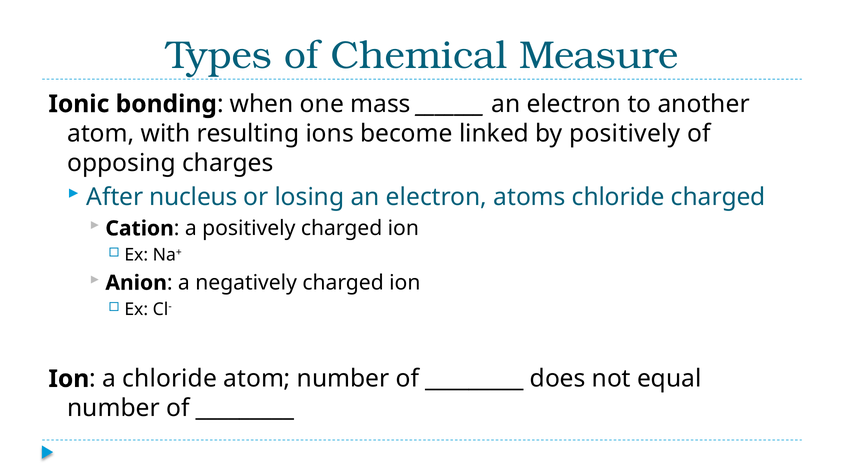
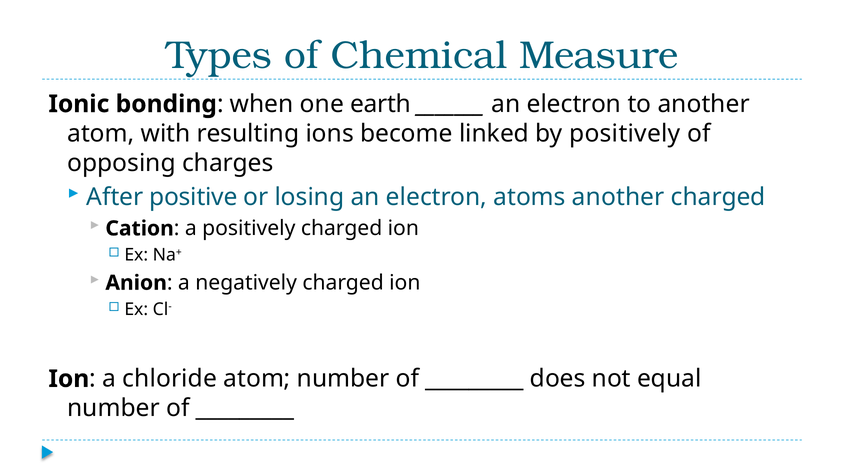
mass: mass -> earth (381, 104)
nucleus: nucleus -> positive (193, 197)
atoms chloride: chloride -> another (618, 197)
